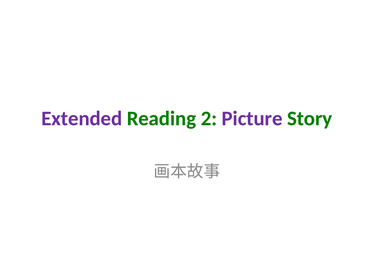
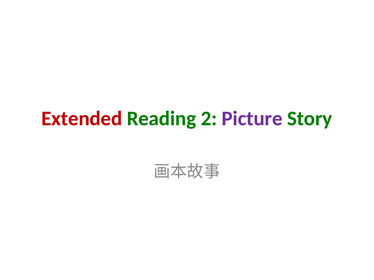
Extended colour: purple -> red (82, 119)
